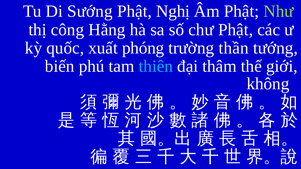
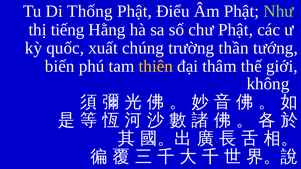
Sướng: Sướng -> Thống (90, 11)
Nghị: Nghị -> Điểu (173, 11)
công: công -> tiếng (68, 30)
phóng: phóng -> chúng (143, 48)
thiên colour: light blue -> yellow (156, 66)
